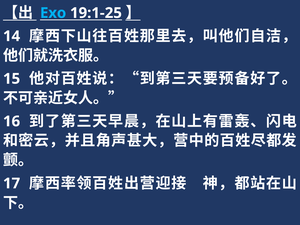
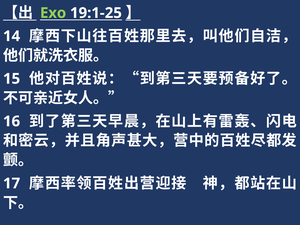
Exo colour: light blue -> light green (53, 13)
